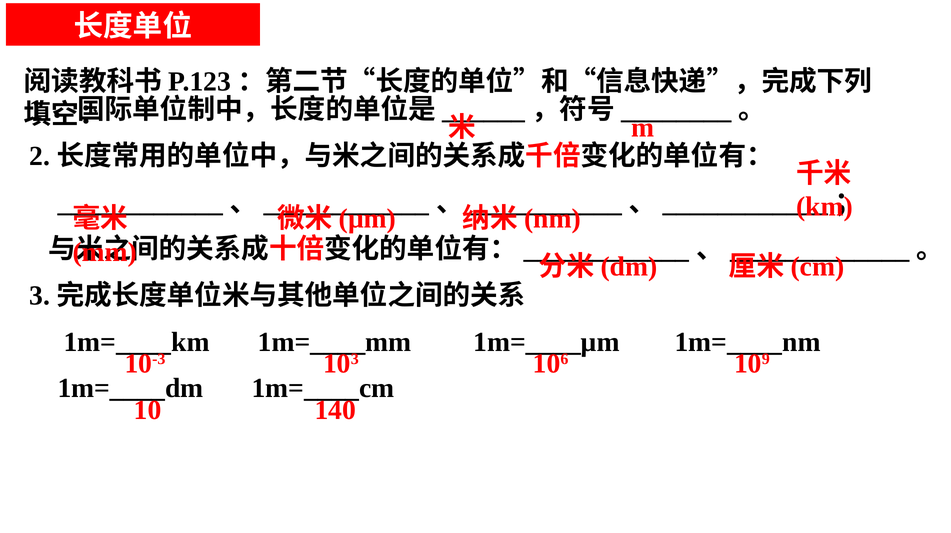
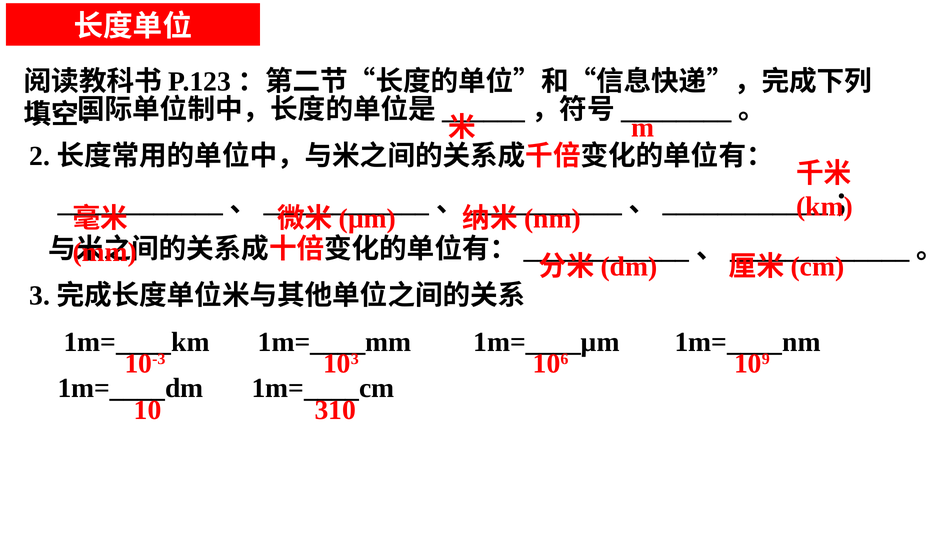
140: 140 -> 310 (335, 410)
